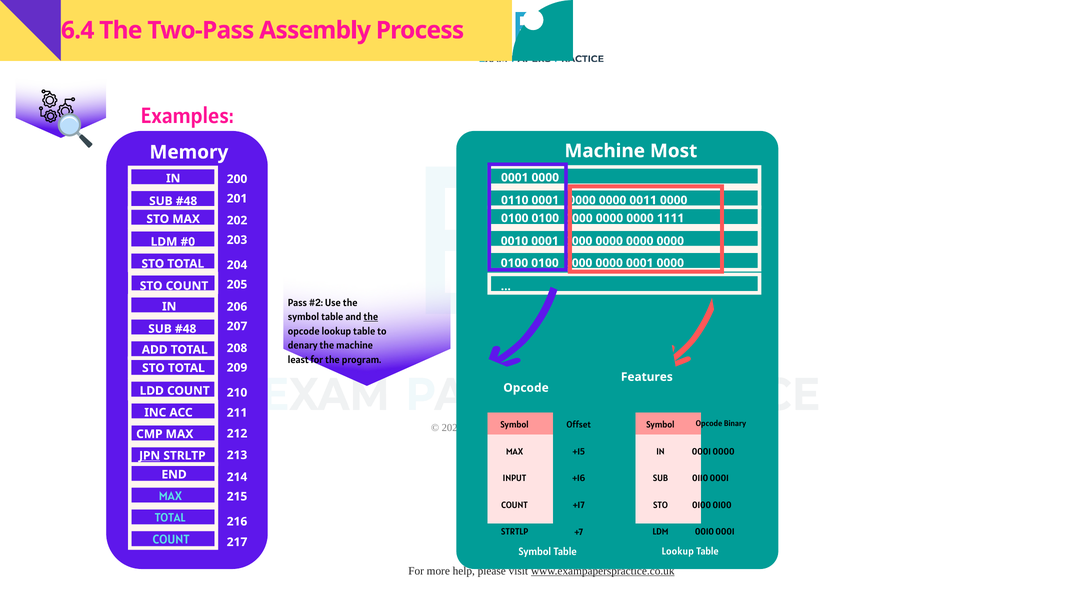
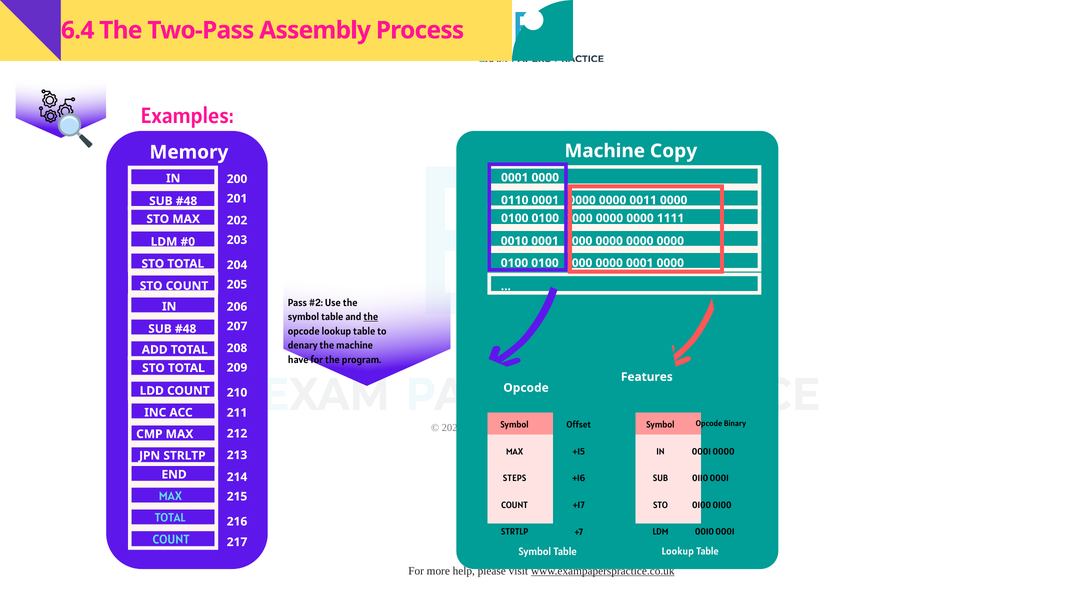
Most: Most -> Copy (674, 151)
least: least -> have (298, 360)
JPN underline: present -> none (150, 456)
INPUT: INPUT -> STEPS (515, 479)
